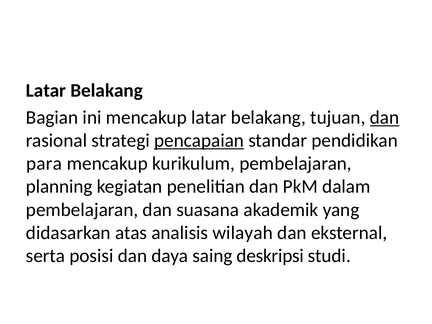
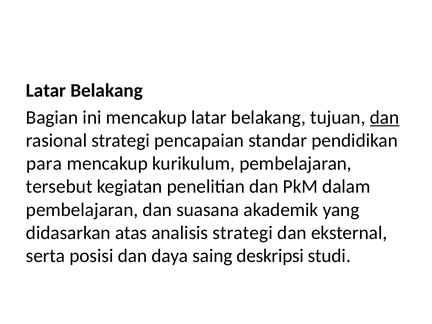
pencapaian underline: present -> none (199, 141)
planning: planning -> tersebut (59, 187)
analisis wilayah: wilayah -> strategi (243, 233)
